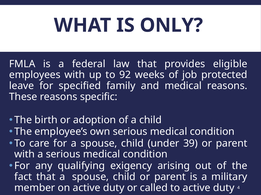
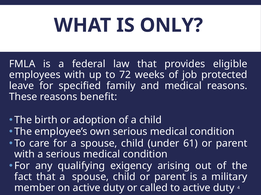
92: 92 -> 72 (125, 75)
specific: specific -> benefit (99, 97)
39: 39 -> 61 (191, 144)
